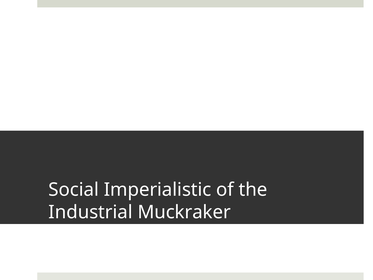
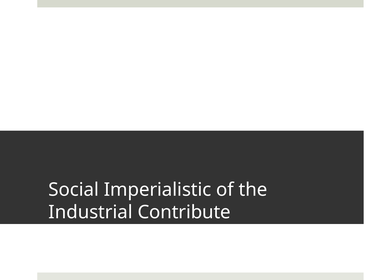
Muckraker: Muckraker -> Contribute (184, 212)
